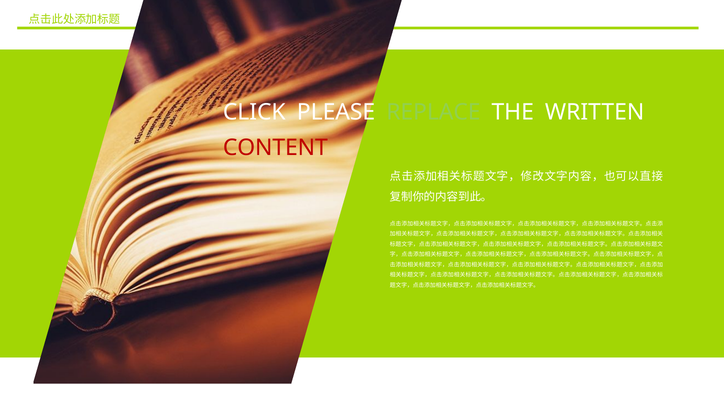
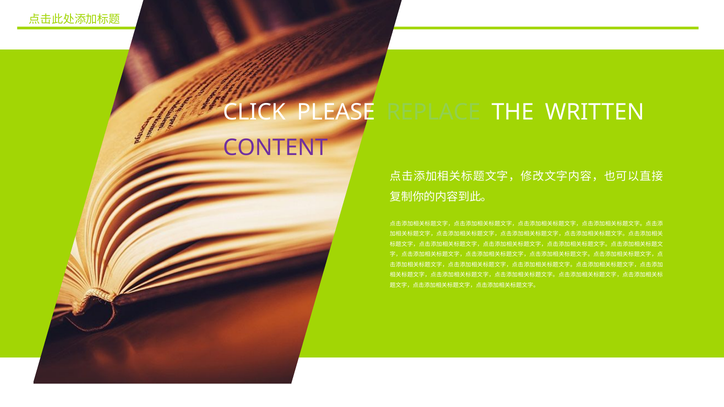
CONTENT colour: red -> purple (275, 148)
